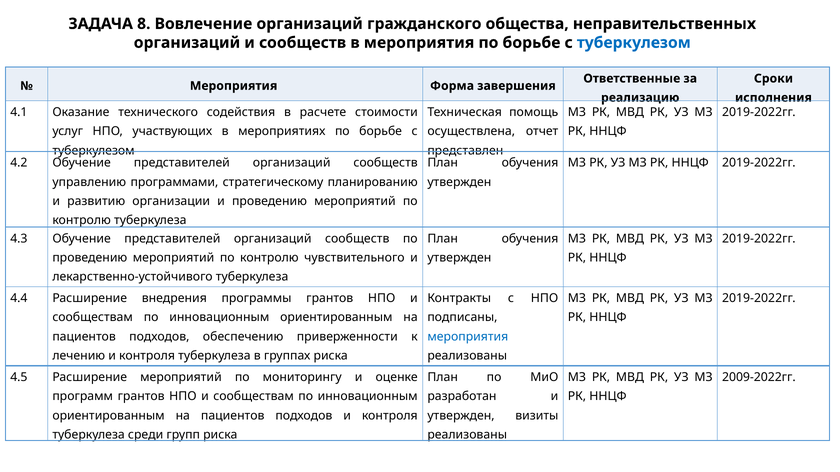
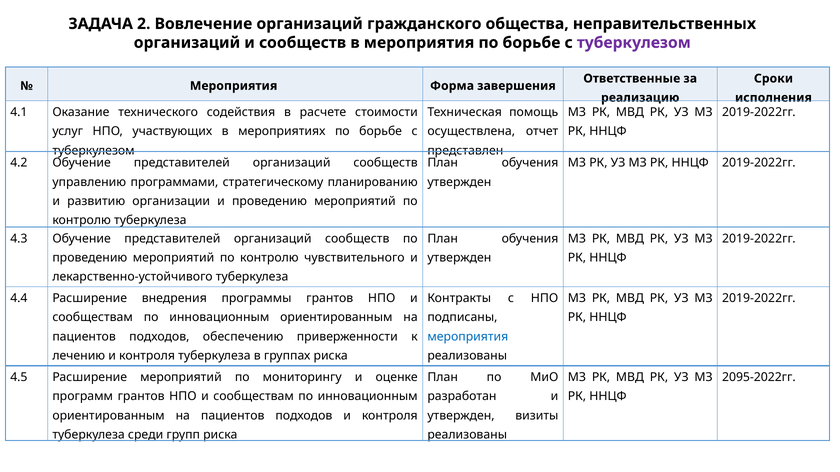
8: 8 -> 2 (144, 24)
туберкулезом colour: blue -> purple (634, 43)
2009-2022гг: 2009-2022гг -> 2095-2022гг (759, 378)
